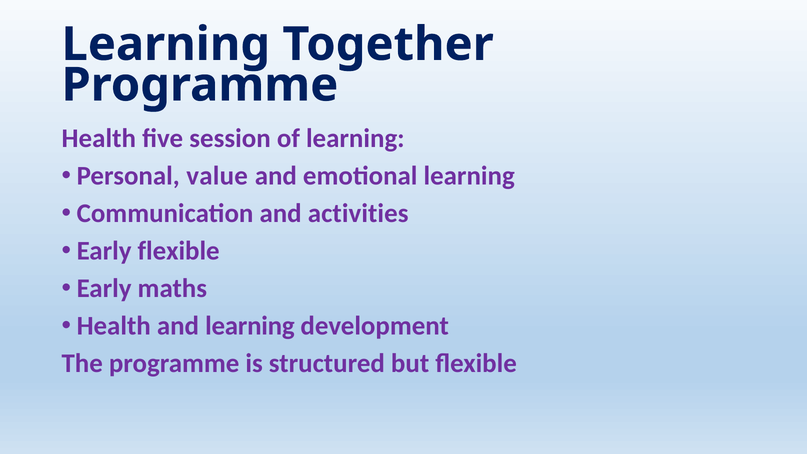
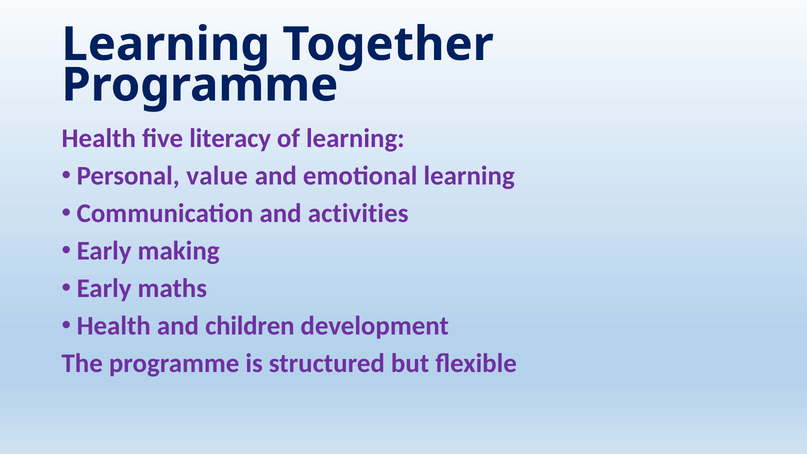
session: session -> literacy (230, 138)
Early flexible: flexible -> making (179, 251)
and learning: learning -> children (250, 326)
